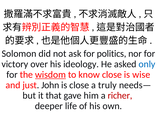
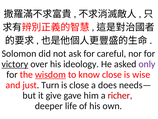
politics: politics -> careful (112, 53)
victory underline: none -> present (15, 64)
only colour: blue -> purple (147, 64)
John: John -> Turn (50, 85)
truly: truly -> does (107, 85)
that: that -> give (54, 95)
